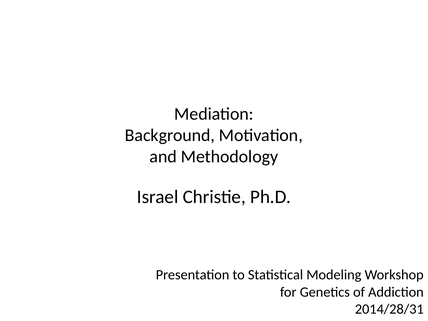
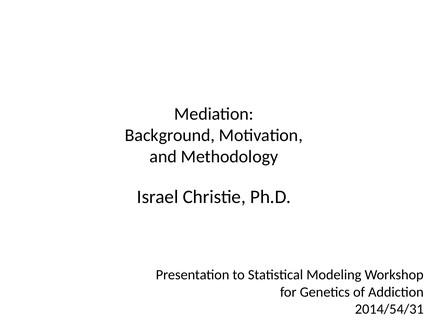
2014/28/31: 2014/28/31 -> 2014/54/31 (389, 309)
